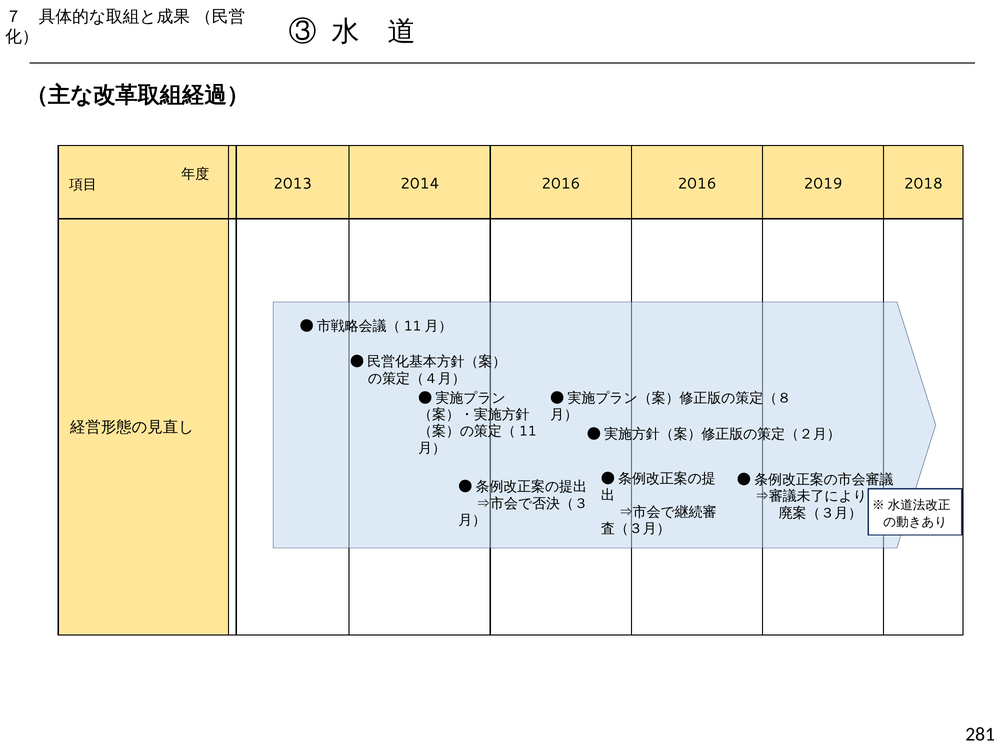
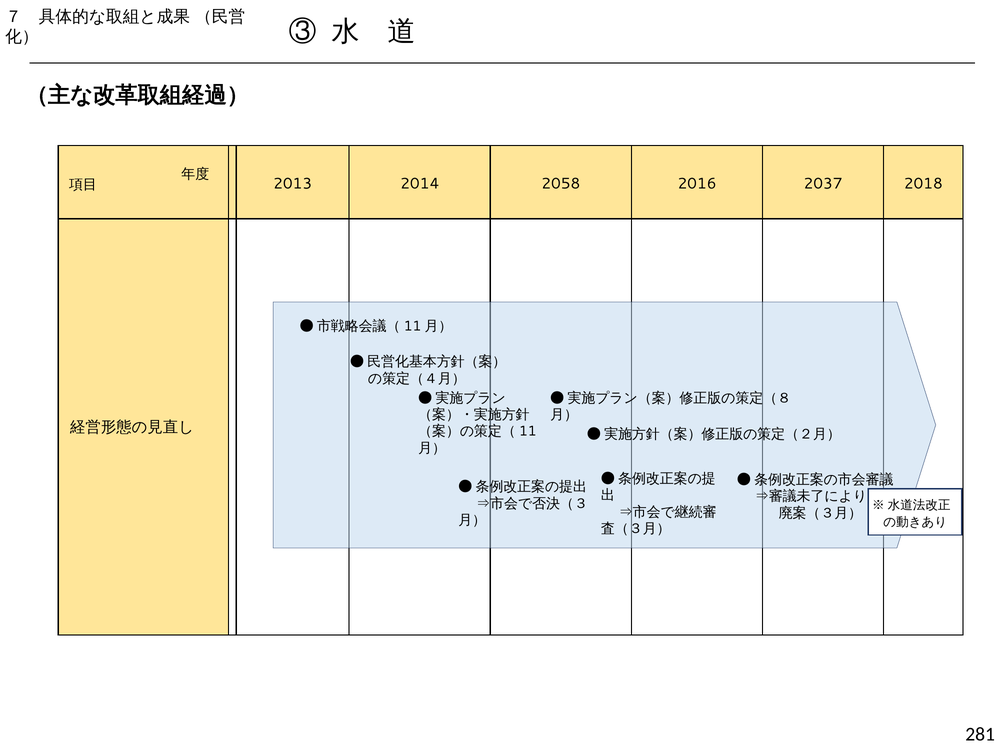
2014 2016: 2016 -> 2058 (561, 184)
2019: 2019 -> 2037 (823, 184)
